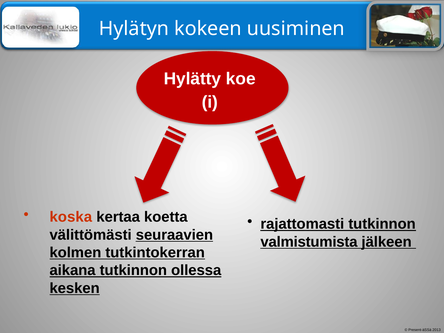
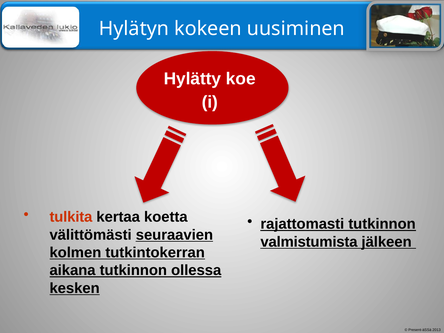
koska: koska -> tulkita (71, 217)
